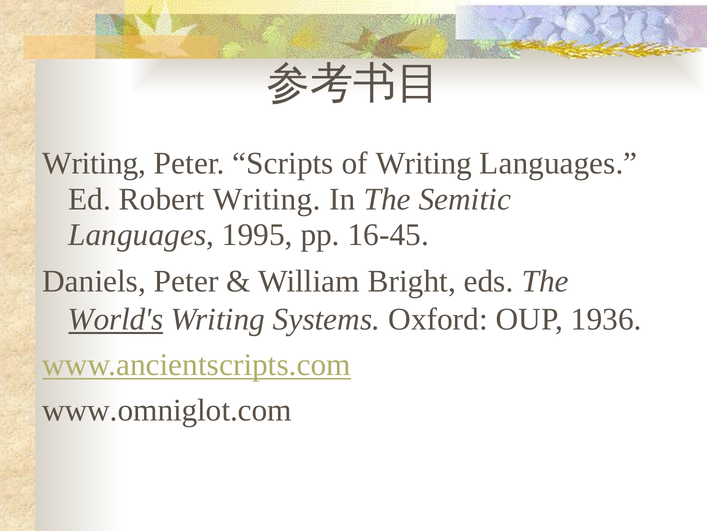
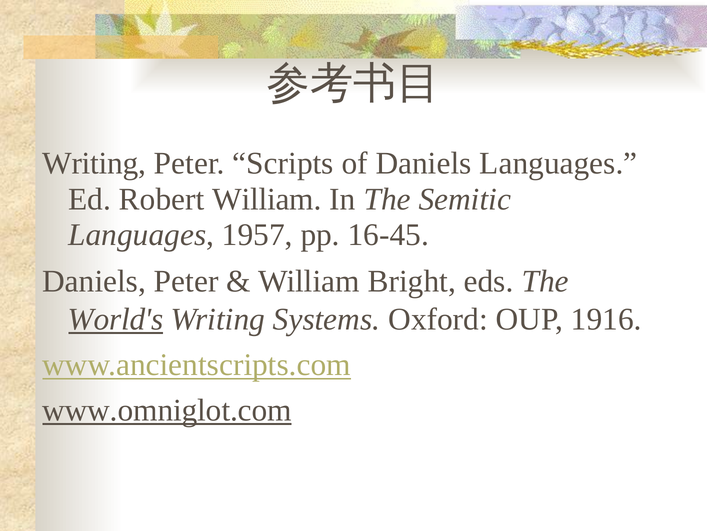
of Writing: Writing -> Daniels (424, 163)
Robert Writing: Writing -> William (267, 199)
1995: 1995 -> 1957 (257, 235)
1936: 1936 -> 1916 (606, 319)
www.omniglot.com underline: none -> present (167, 410)
